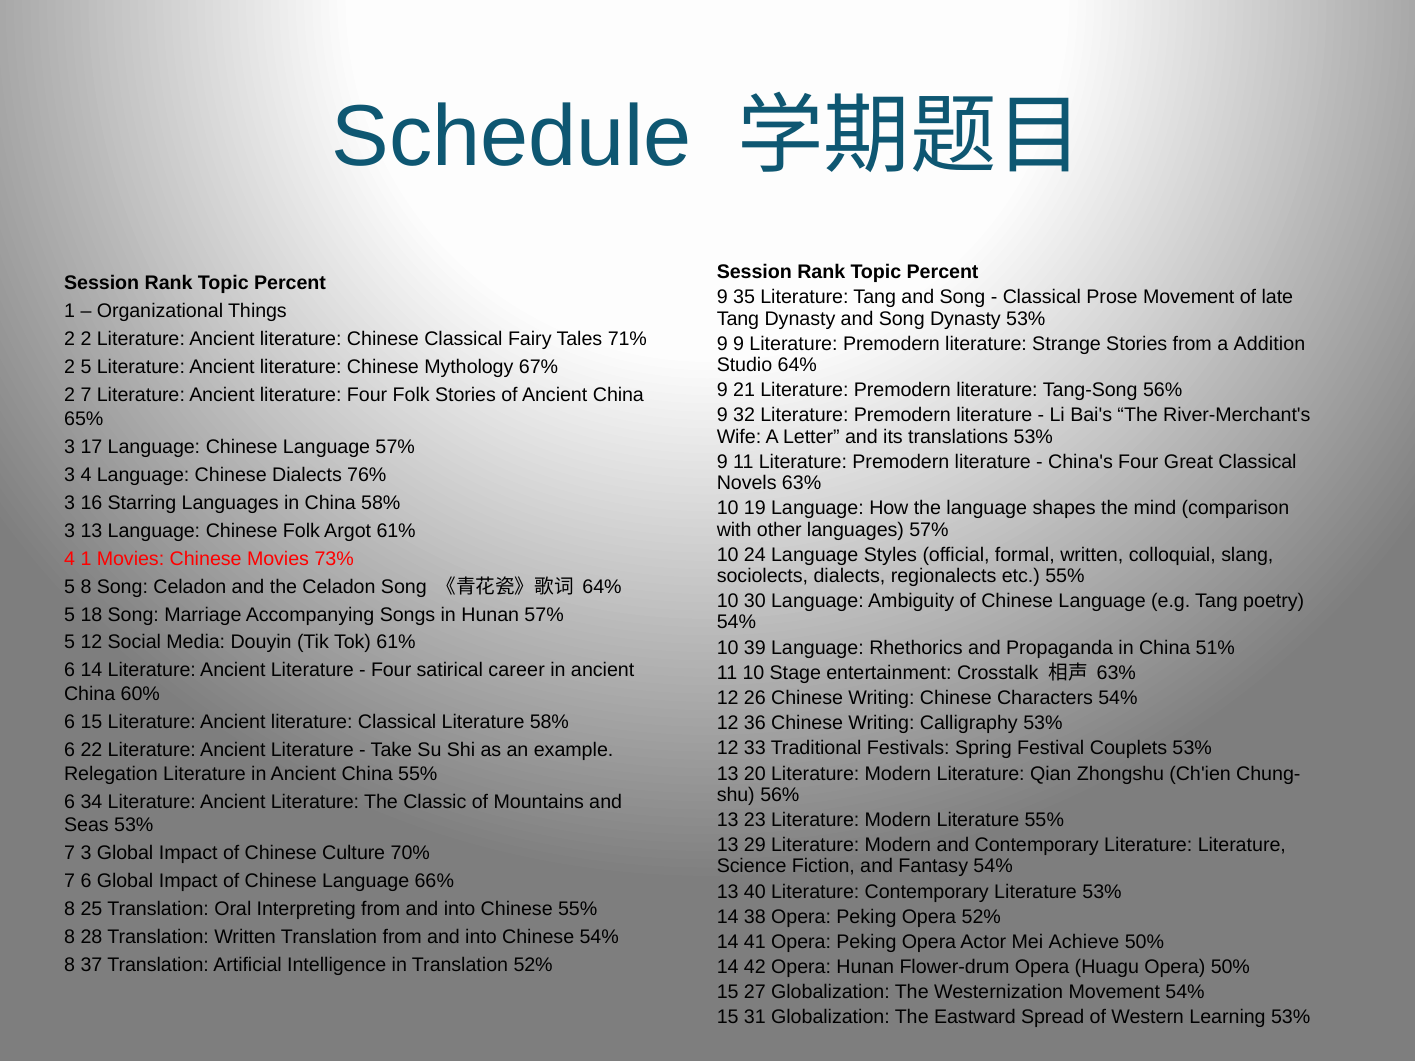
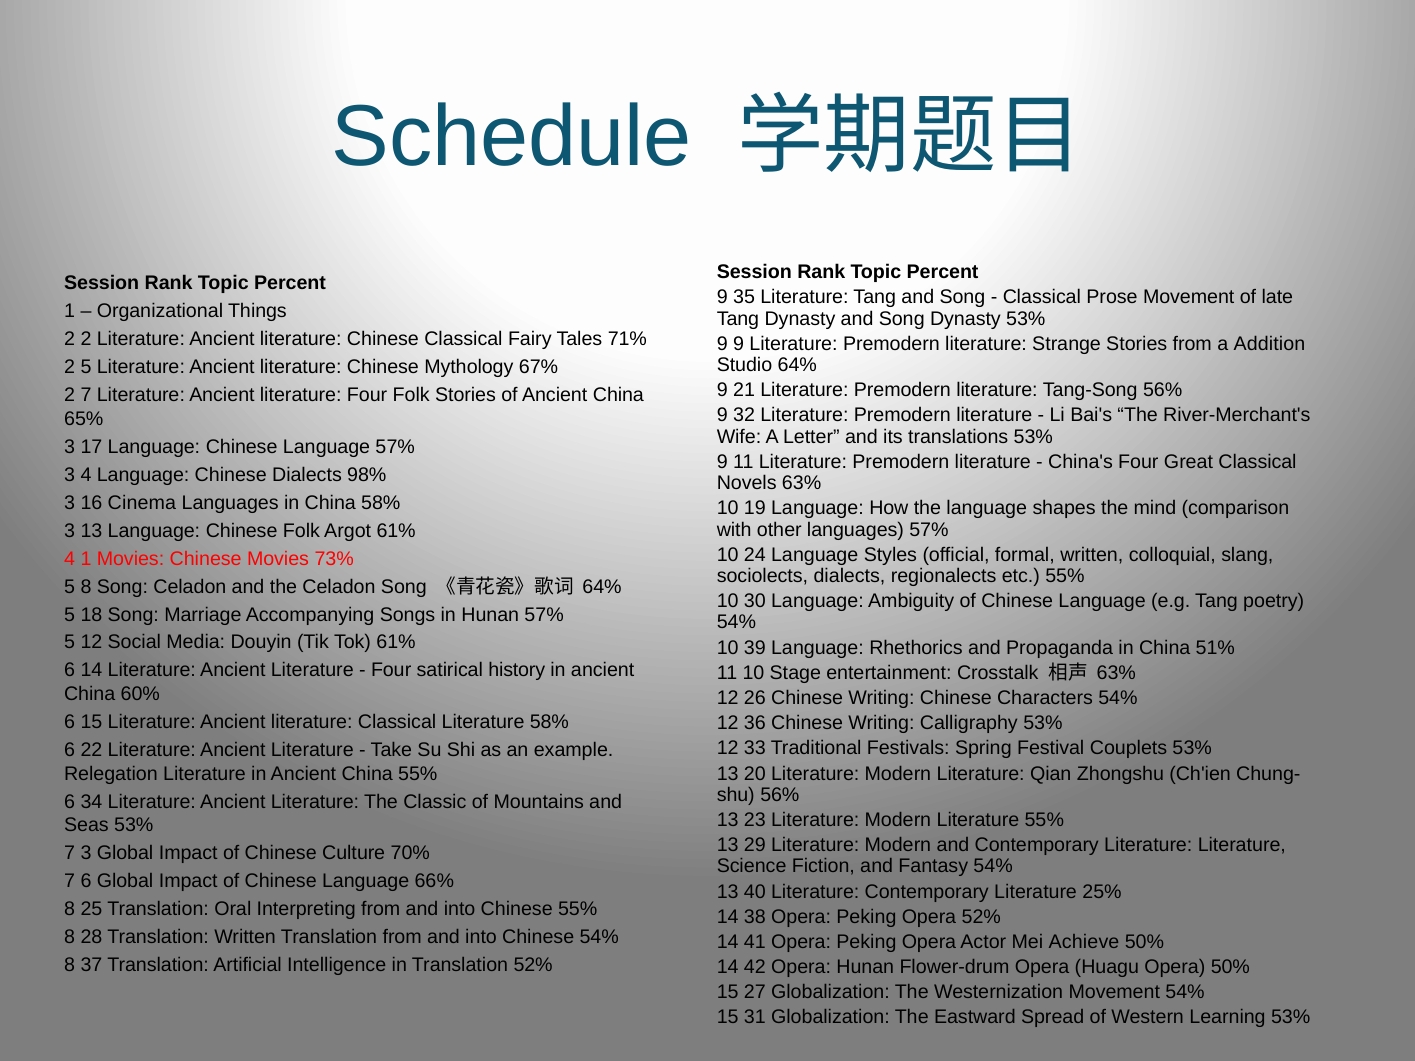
76%: 76% -> 98% (367, 475)
Starring: Starring -> Cinema (142, 503)
career: career -> history (517, 671)
Literature 53%: 53% -> 25% (1102, 892)
